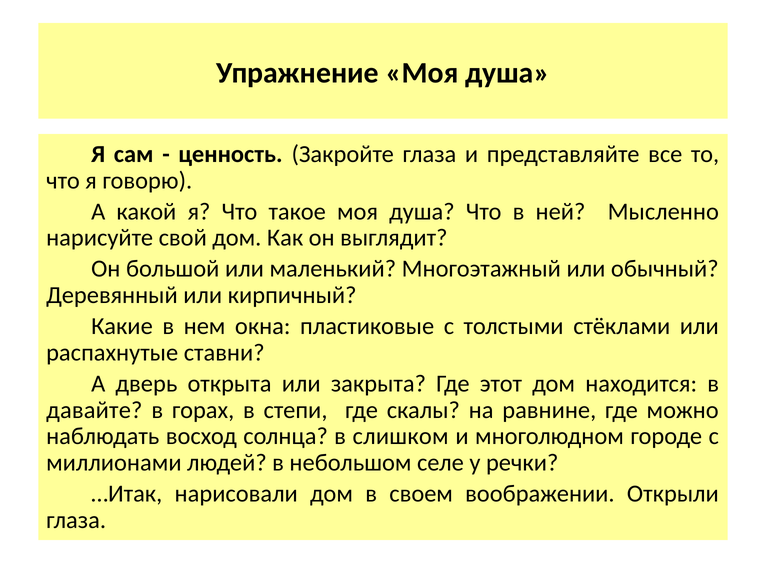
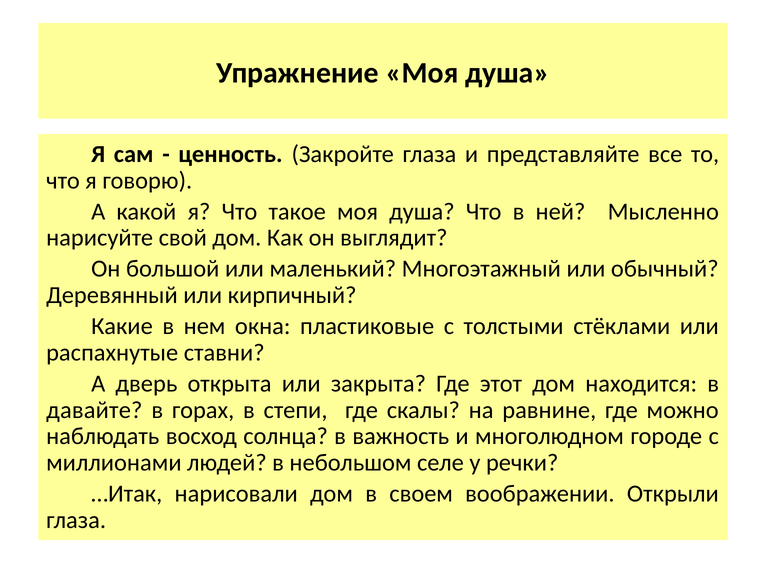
слишком: слишком -> важность (401, 437)
